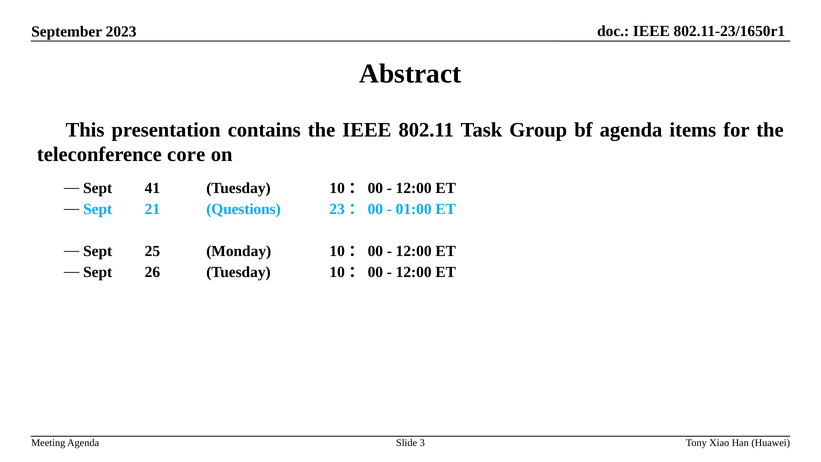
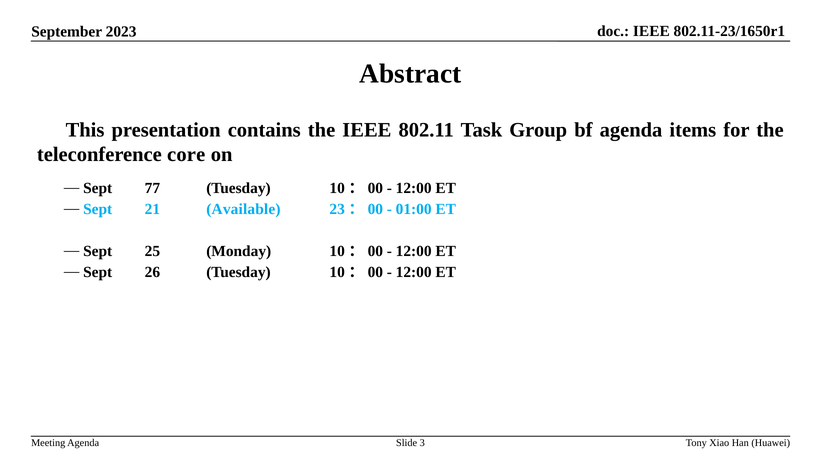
41: 41 -> 77 (152, 188)
Questions: Questions -> Available (243, 209)
